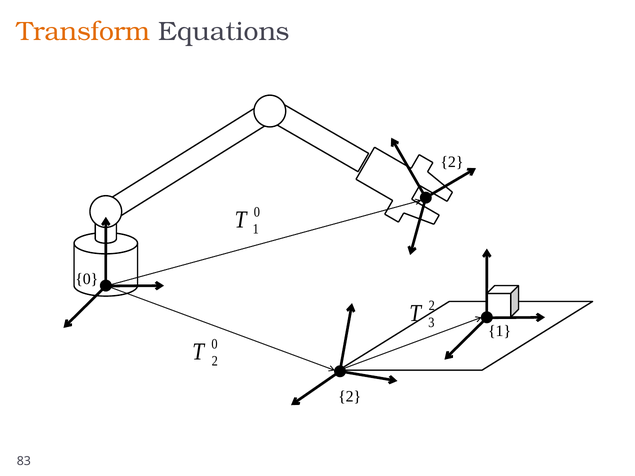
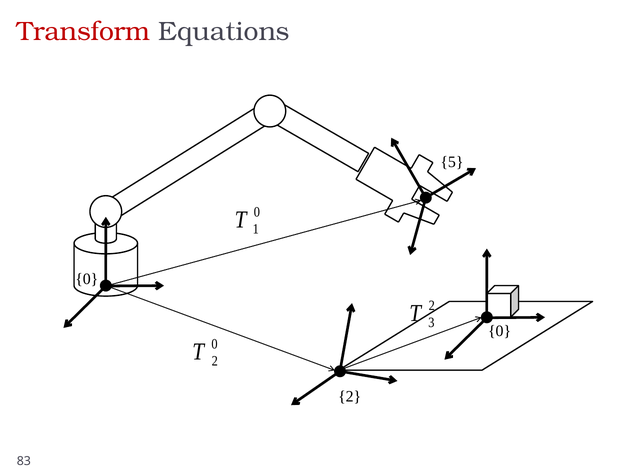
Transform colour: orange -> red (83, 31)
2: 2 -> 5 (452, 162)
1: 1 -> 0 (500, 331)
